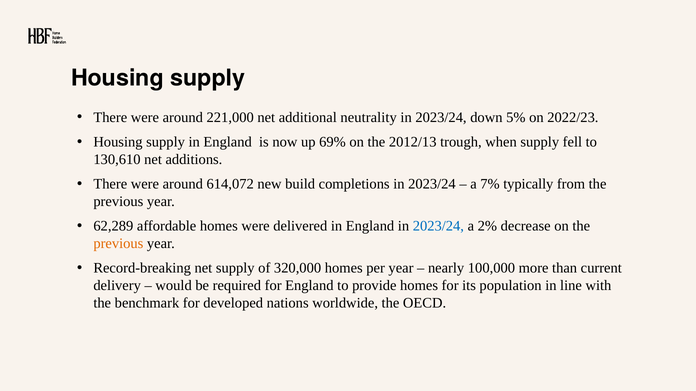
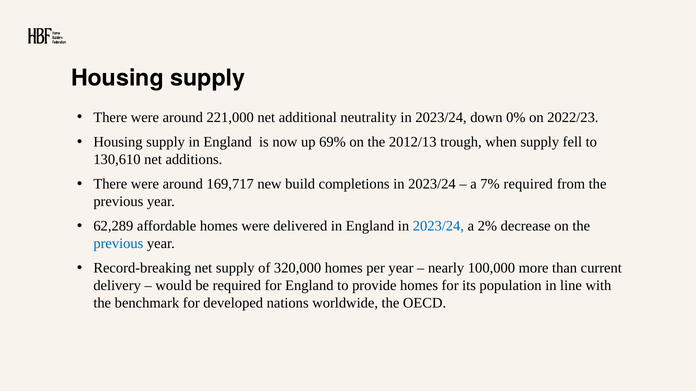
5%: 5% -> 0% (516, 118)
614,072: 614,072 -> 169,717 (230, 184)
7% typically: typically -> required (528, 184)
previous colour: orange -> blue (118, 244)
